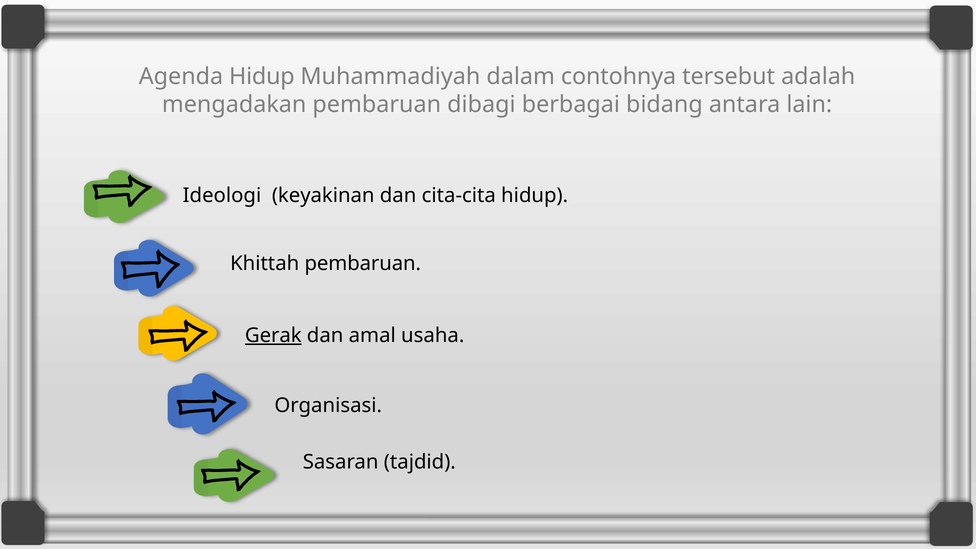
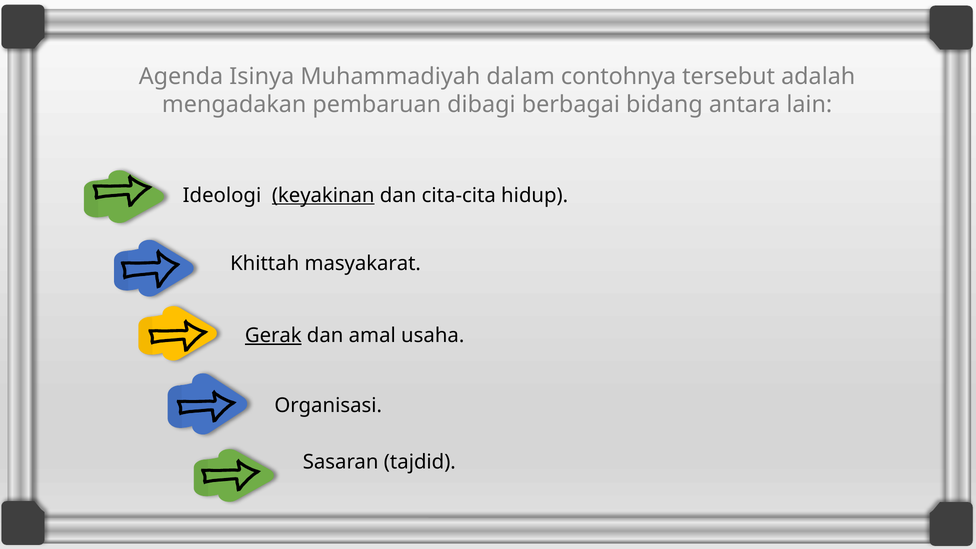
Agenda Hidup: Hidup -> Isinya (262, 77)
keyakinan underline: none -> present (323, 195)
Khittah pembaruan: pembaruan -> masyakarat (363, 263)
